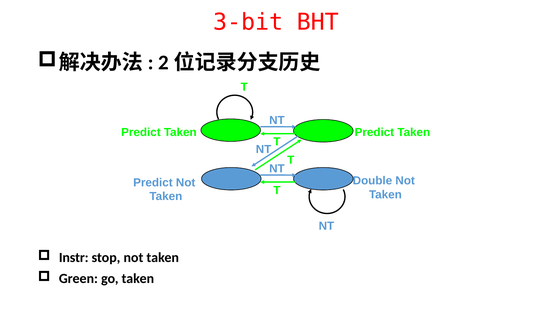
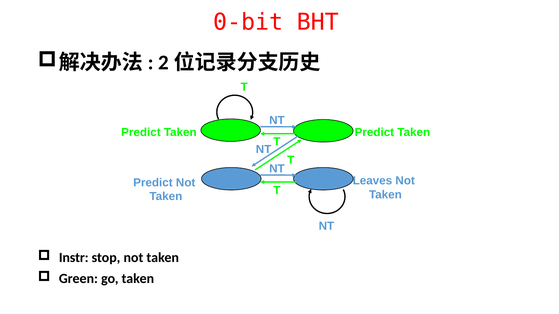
3-bit: 3-bit -> 0-bit (248, 22)
Double: Double -> Leaves (372, 181)
